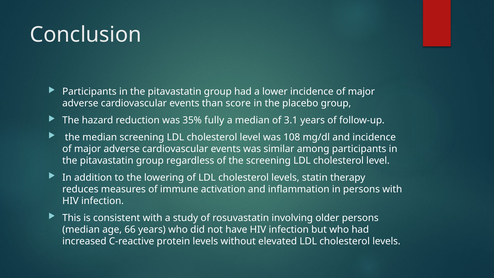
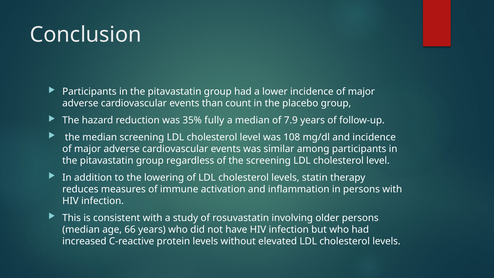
score: score -> count (238, 103)
3.1: 3.1 -> 7.9 (291, 120)
